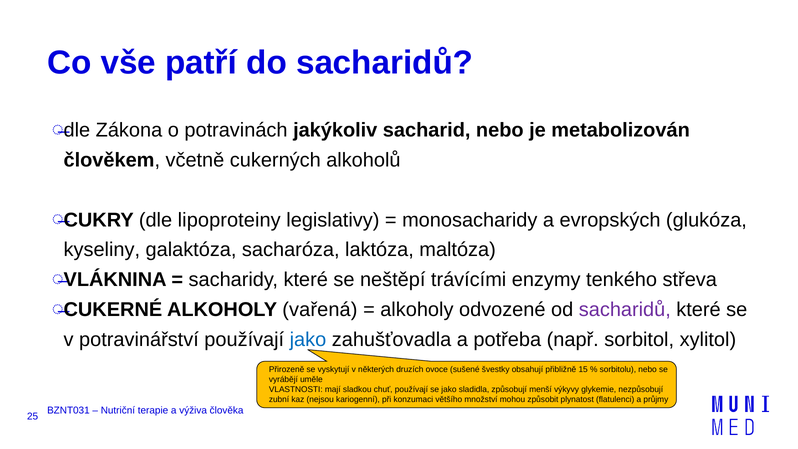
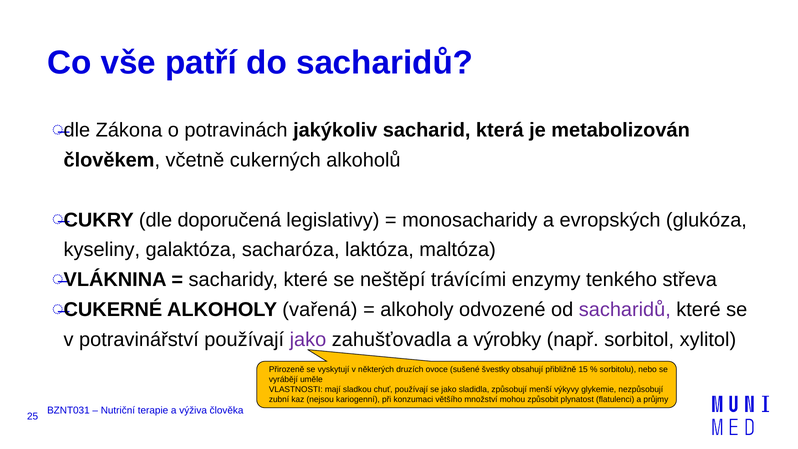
sacharid nebo: nebo -> která (500, 130)
lipoproteiny: lipoproteiny -> doporučená (229, 220)
jako colour: blue -> purple (308, 340)
potřeba: potřeba -> výrobky (507, 340)
